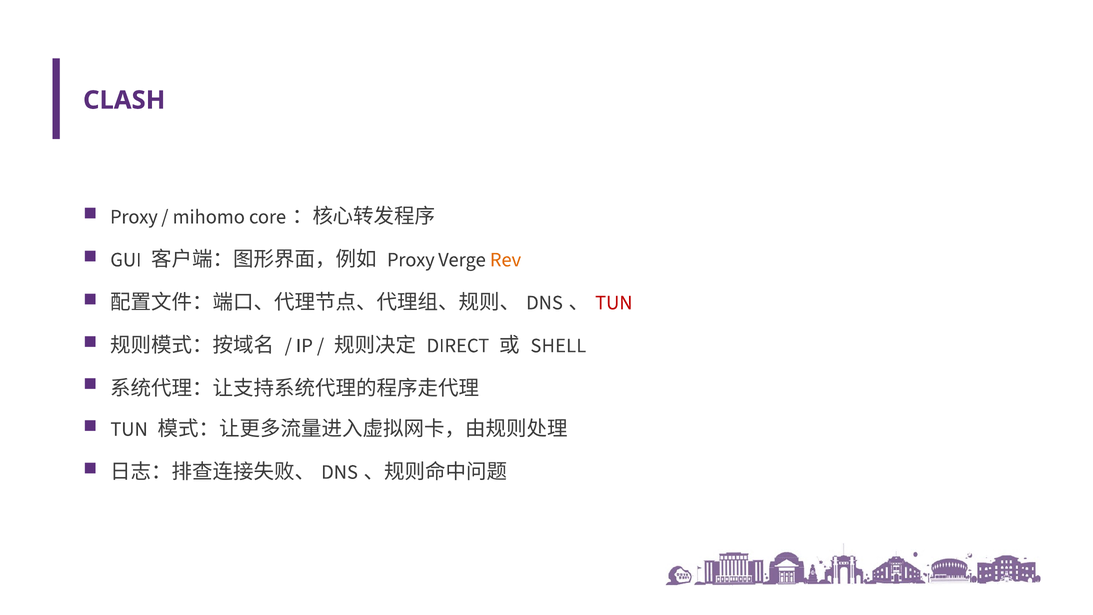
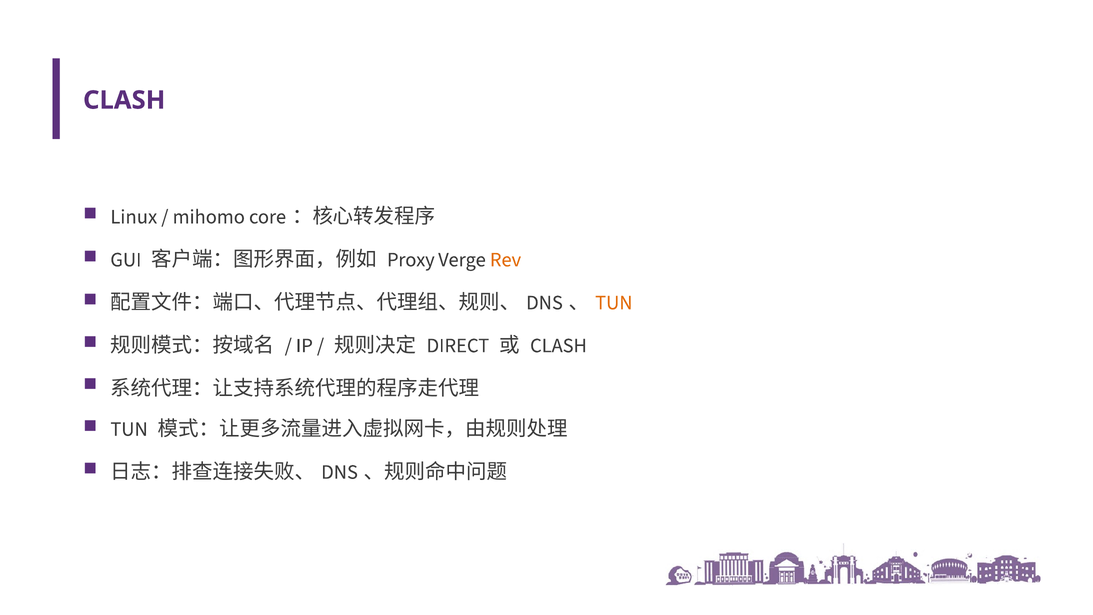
Proxy: Proxy -> Linux (134, 217)
TUN colour: red -> orange (614, 302)
SHELL: SHELL -> CLASH (558, 345)
